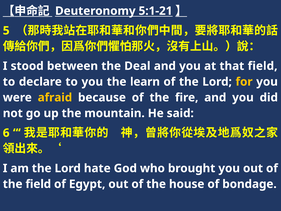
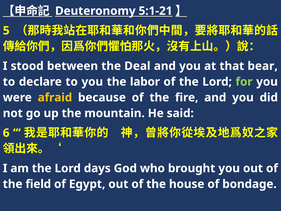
that field: field -> bear (263, 66)
learn: learn -> labor (145, 82)
for colour: yellow -> light green (244, 82)
hate: hate -> days (97, 168)
